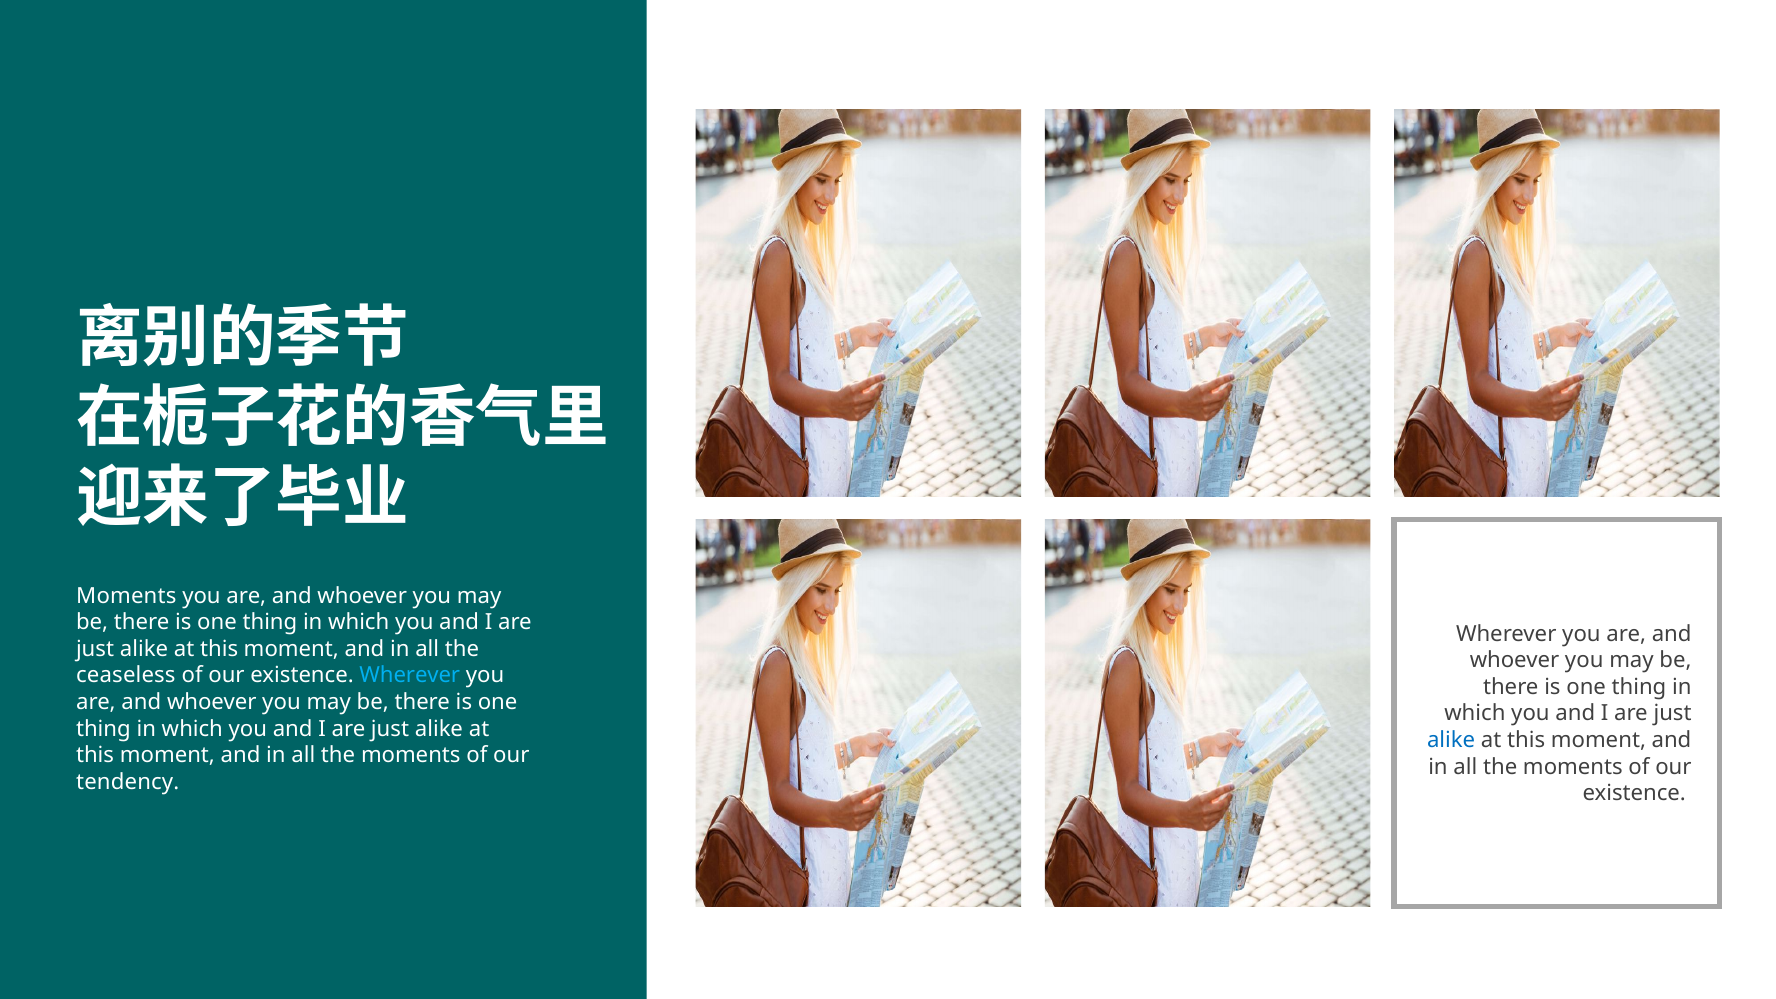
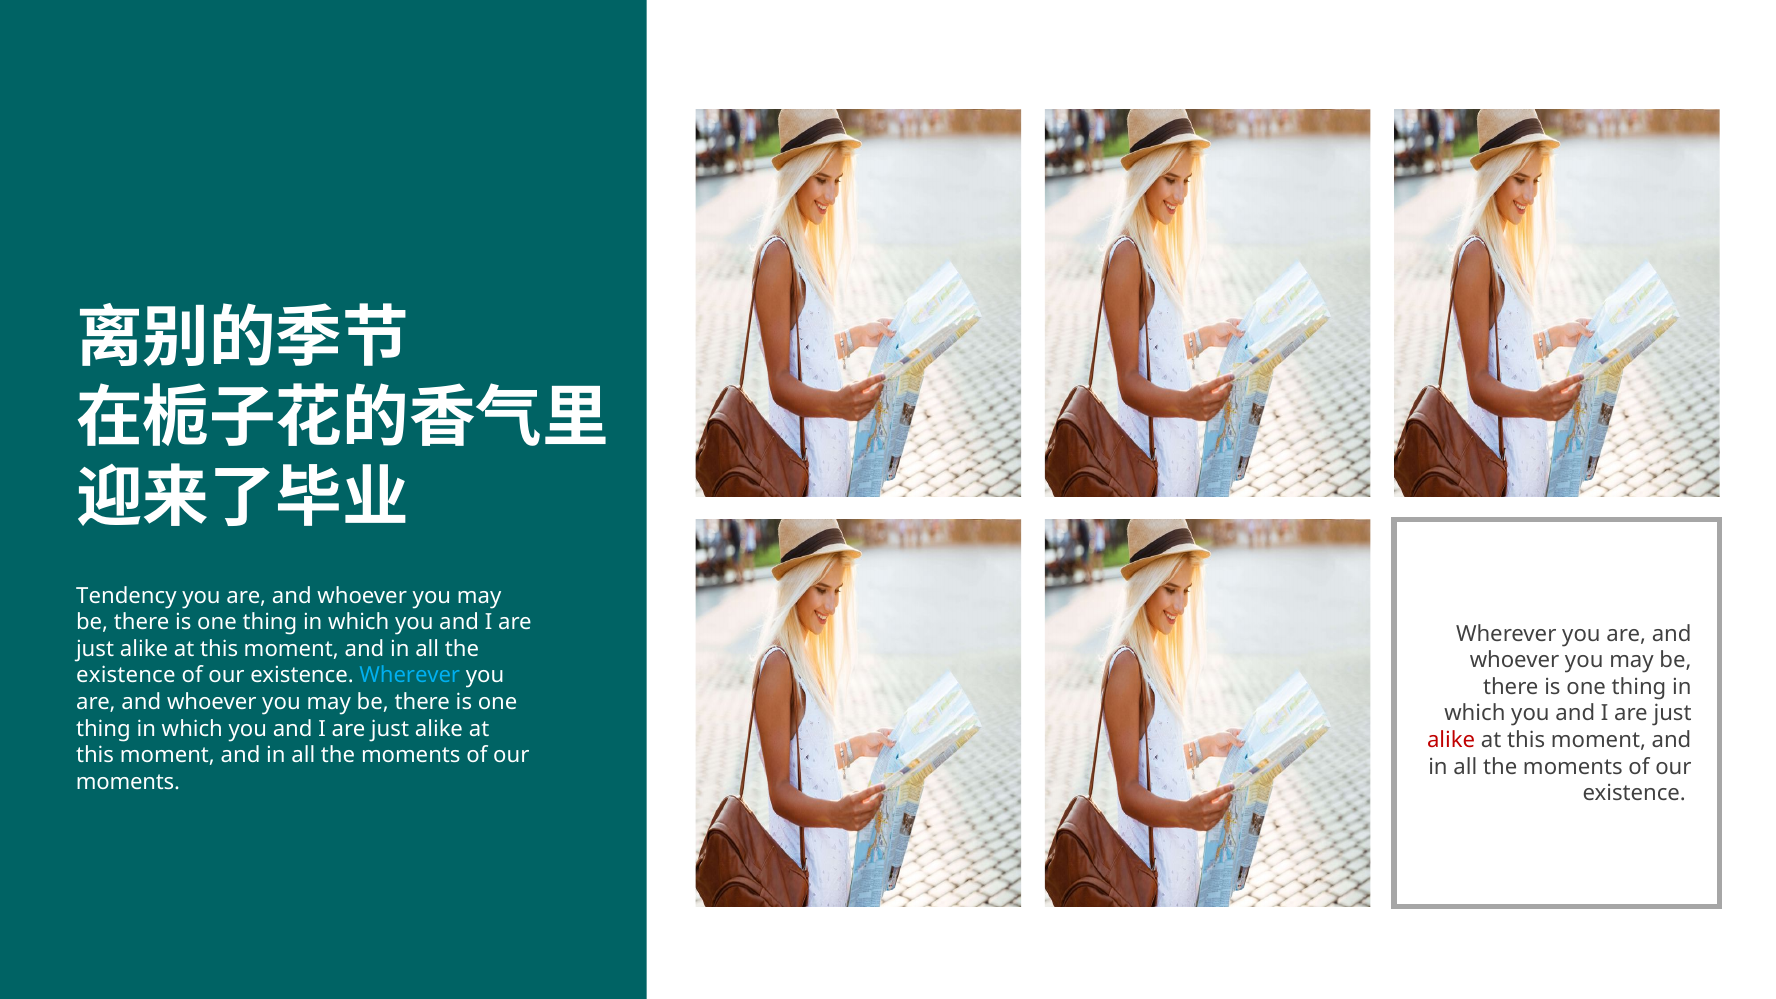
Moments: Moments -> Tendency (126, 596)
ceaseless: ceaseless -> existence (126, 676)
alike colour: blue -> red (1451, 740)
tendency: tendency -> moments (128, 782)
